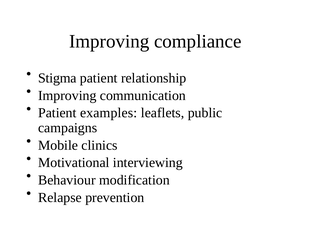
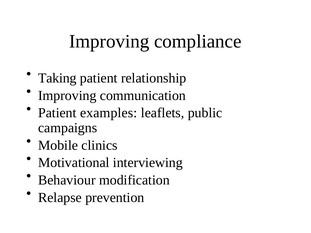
Stigma: Stigma -> Taking (57, 78)
